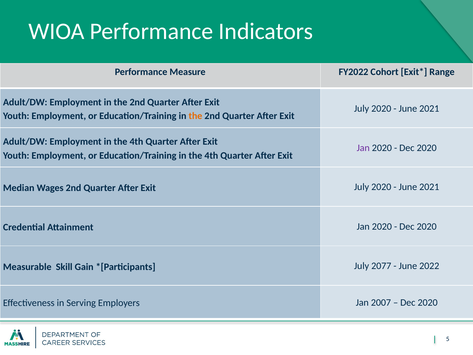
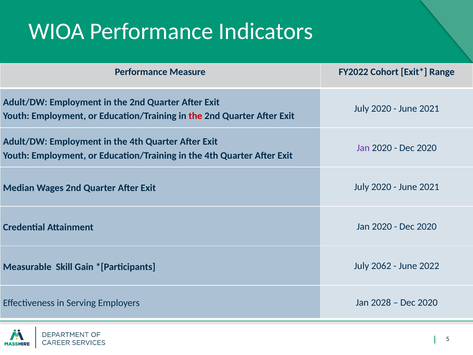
the colour: orange -> red (195, 116)
2077: 2077 -> 2062 (381, 266)
2007: 2007 -> 2028 (381, 302)
